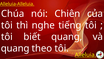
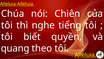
biết quang: quang -> quyền (67, 37)
